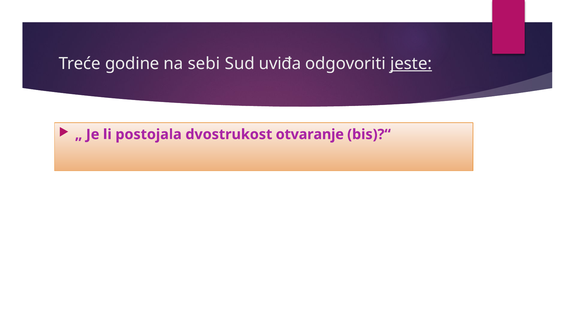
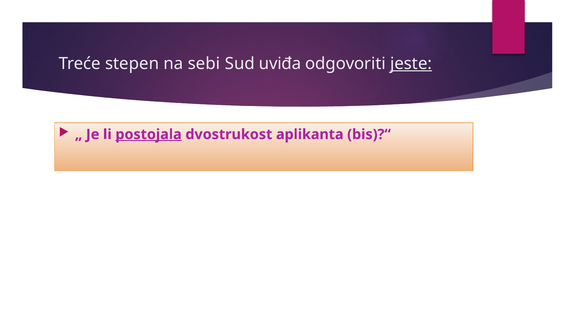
godine: godine -> stepen (132, 64)
postojala underline: none -> present (149, 135)
otvaranje: otvaranje -> aplikanta (310, 135)
